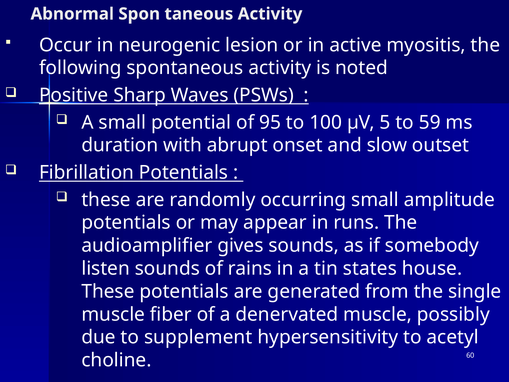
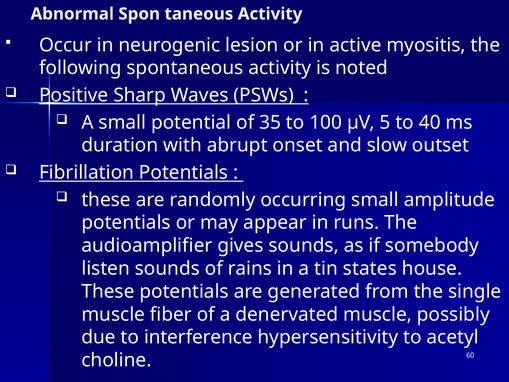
95: 95 -> 35 (270, 122)
59: 59 -> 40 (430, 122)
supplement: supplement -> interference (198, 337)
